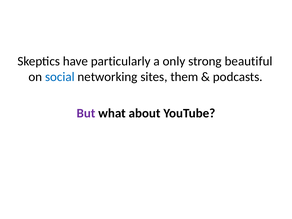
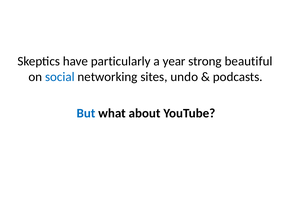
only: only -> year (174, 61)
them: them -> undo (184, 77)
But colour: purple -> blue (86, 113)
